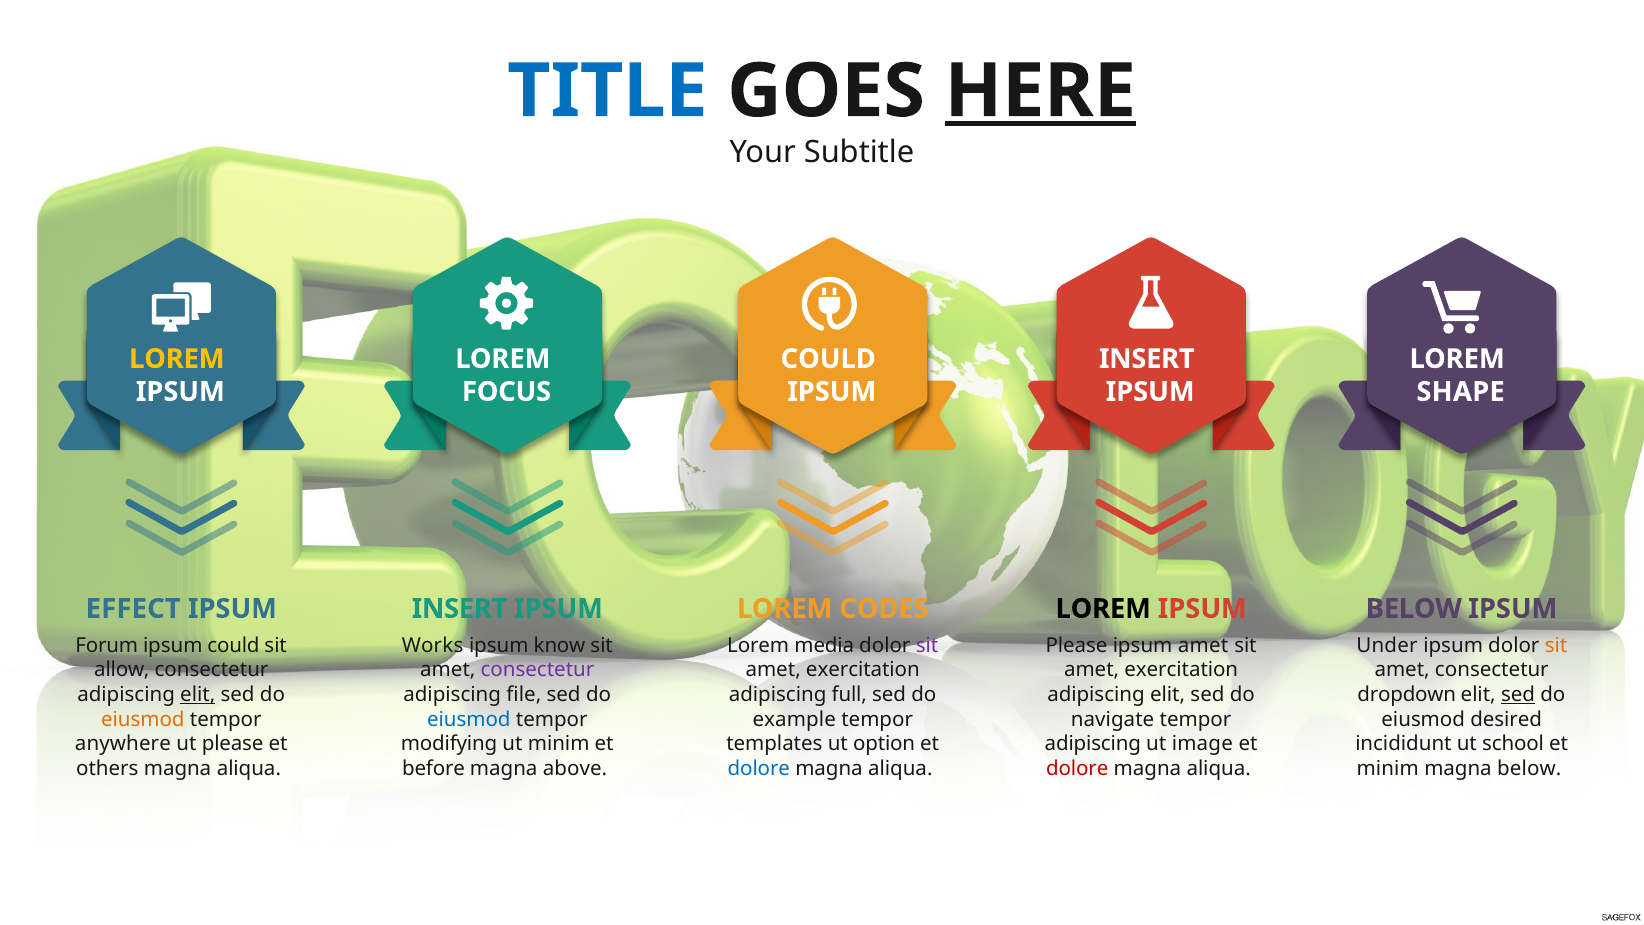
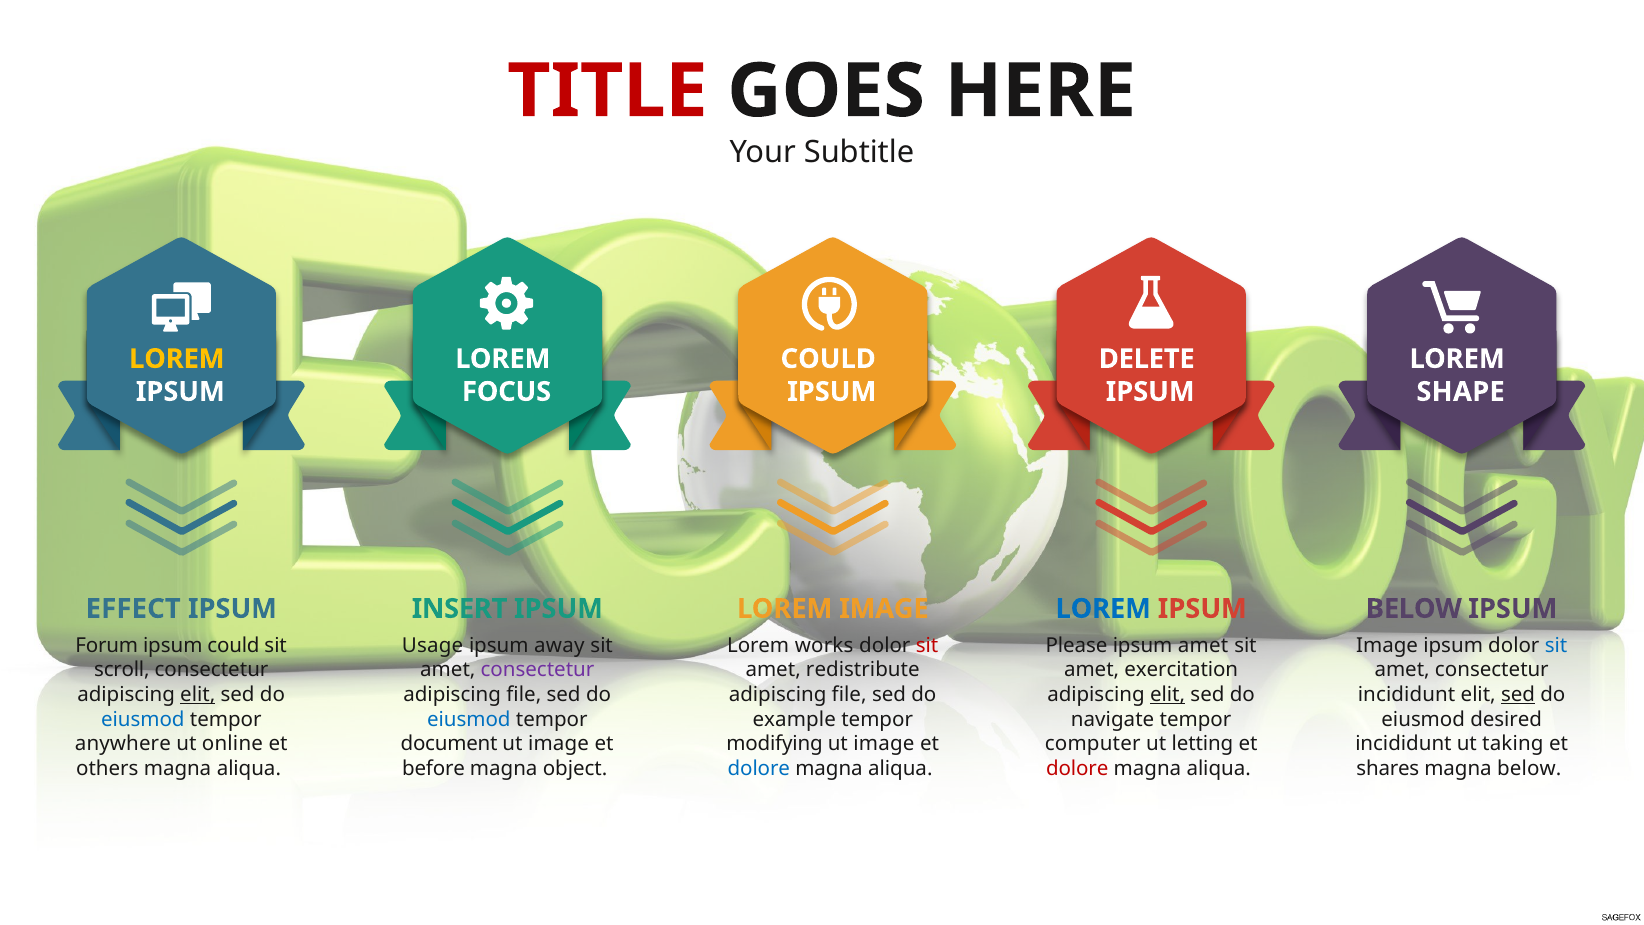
TITLE colour: blue -> red (607, 91)
HERE underline: present -> none (1040, 91)
INSERT: INSERT -> DELETE (1147, 359)
LOREM CODES: CODES -> IMAGE (884, 609)
LOREM colour: black -> blue (1103, 609)
Works: Works -> Usage (433, 645)
know: know -> away (559, 645)
media: media -> works (824, 645)
sit colour: purple -> red (927, 645)
Under: Under -> Image (1387, 645)
sit colour: orange -> blue (1556, 645)
allow: allow -> scroll (122, 670)
exercitation: exercitation -> redistribute (863, 670)
full: full -> file (849, 694)
elit underline: none -> present (1168, 694)
dropdown: dropdown -> incididunt (1407, 694)
eiusmod colour: orange -> blue (143, 719)
ut please: please -> online (232, 744)
modifying: modifying -> document (449, 744)
minim: minim -> image (559, 744)
templates: templates -> modifying (774, 744)
option: option -> image (884, 744)
adipiscing: adipiscing -> computer (1093, 744)
image: image -> letting (1202, 744)
school: school -> taking (1513, 744)
above: above -> object (575, 768)
minim: minim -> shares (1388, 768)
